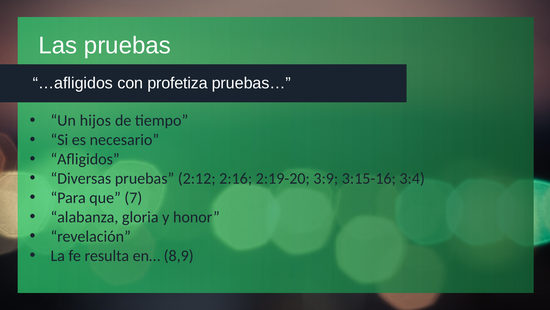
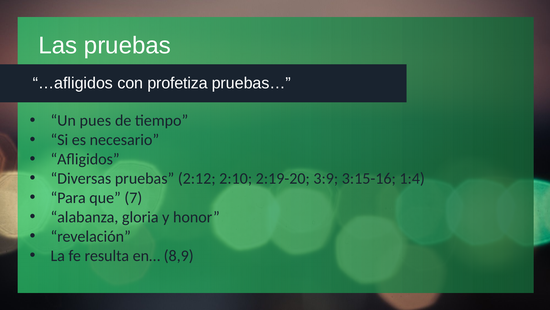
hijos: hijos -> pues (95, 120)
2:16: 2:16 -> 2:10 (236, 178)
3:4: 3:4 -> 1:4 (412, 178)
